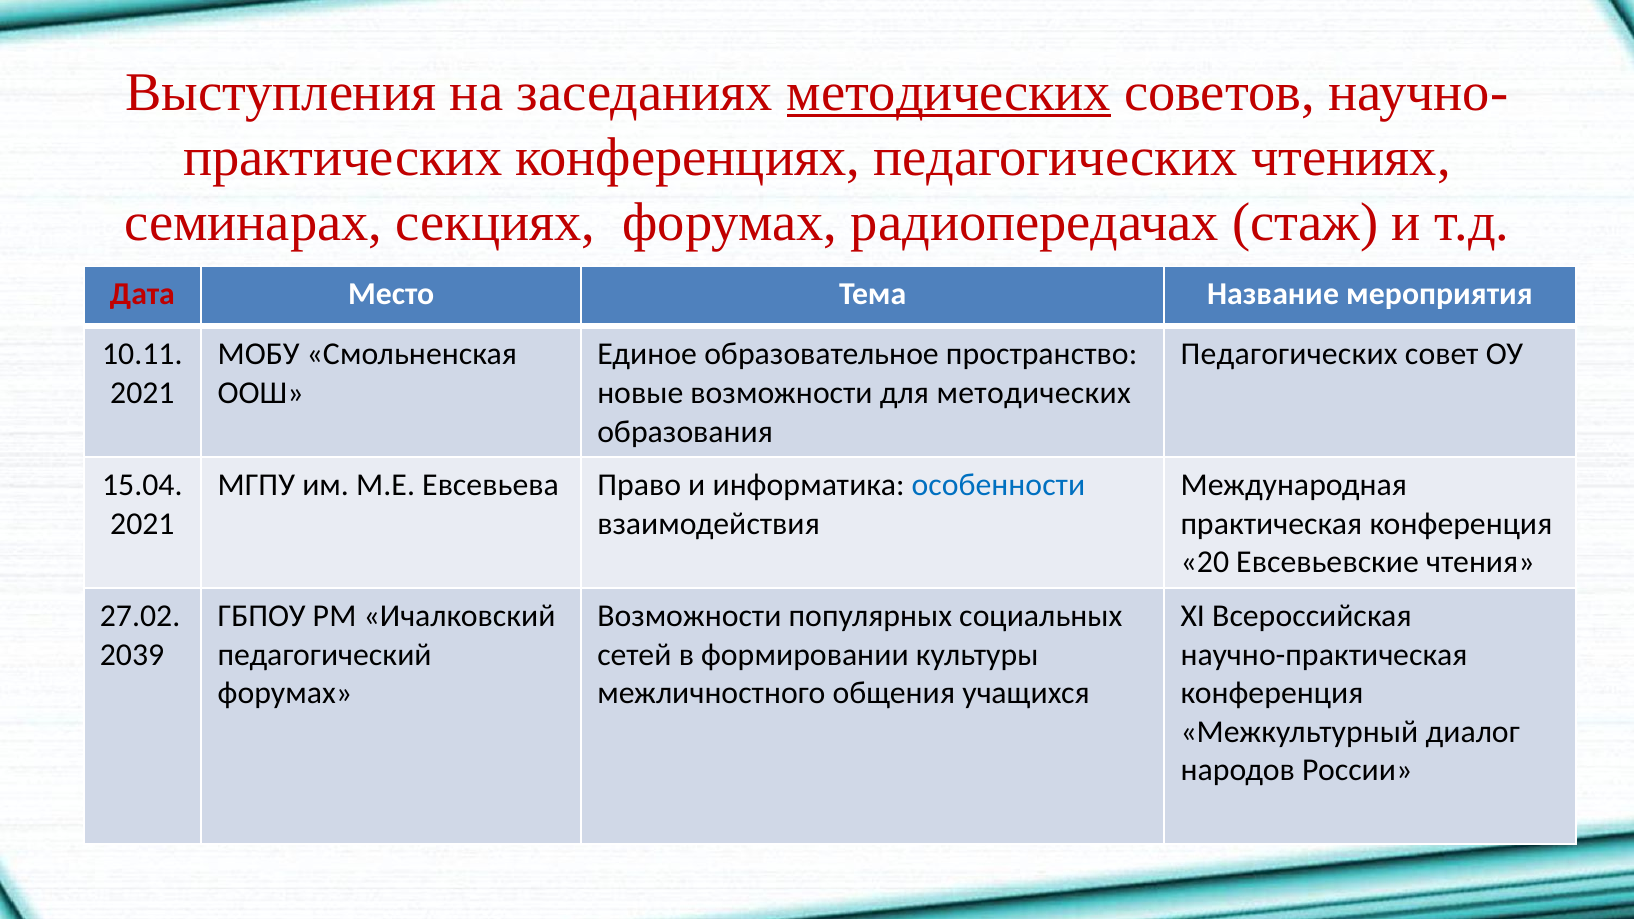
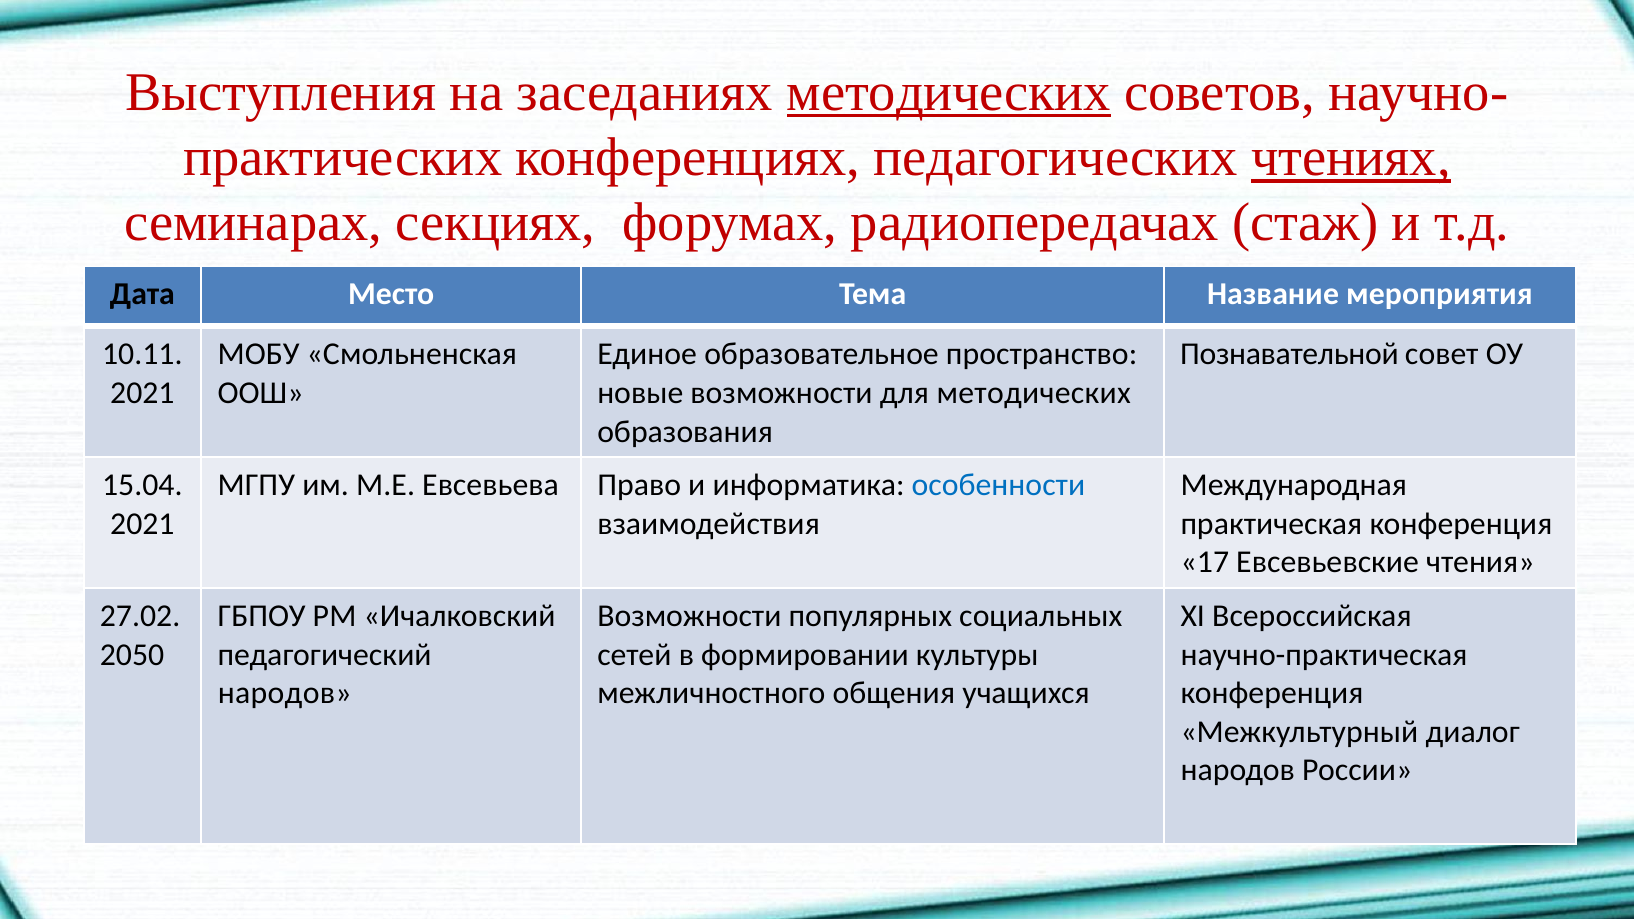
чтениях underline: none -> present (1351, 158)
Дата colour: red -> black (142, 294)
Педагогических: Педагогических -> Познавательной (1289, 354)
20: 20 -> 17 (1205, 562)
2039: 2039 -> 2050 (132, 655)
форумах: форумах -> народов (285, 693)
